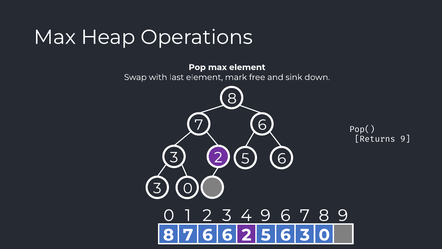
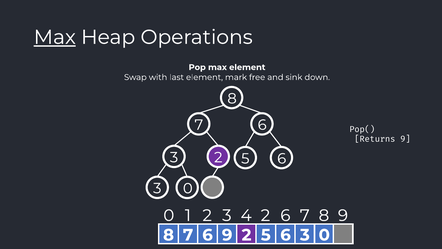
Max underline: none -> present (55, 37)
4 9: 9 -> 2 (265, 215)
6 6: 6 -> 9 (227, 235)
